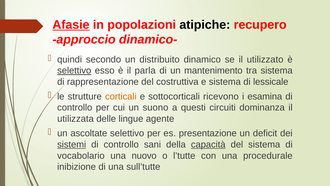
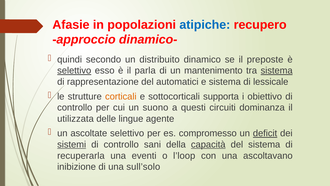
Afasie underline: present -> none (71, 25)
atipiche colour: black -> blue (205, 25)
utilizzato: utilizzato -> preposte (265, 59)
sistema underline: none -> present (277, 71)
costruttiva: costruttiva -> automatici (177, 82)
ricevono: ricevono -> supporta (221, 96)
esamina: esamina -> obiettivo (265, 96)
presentazione: presentazione -> compromesso (208, 133)
deficit underline: none -> present (265, 133)
vocabolario: vocabolario -> recuperarla (81, 155)
nuovo: nuovo -> eventi (144, 155)
l’tutte: l’tutte -> l’loop (184, 155)
procedurale: procedurale -> ascoltavano (268, 155)
sull’tutte: sull’tutte -> sull’solo (143, 167)
